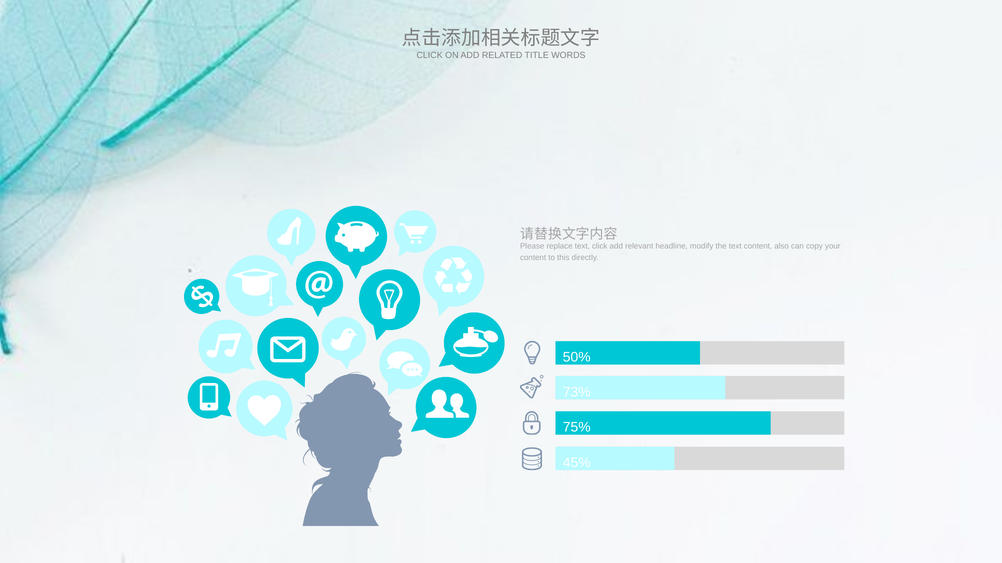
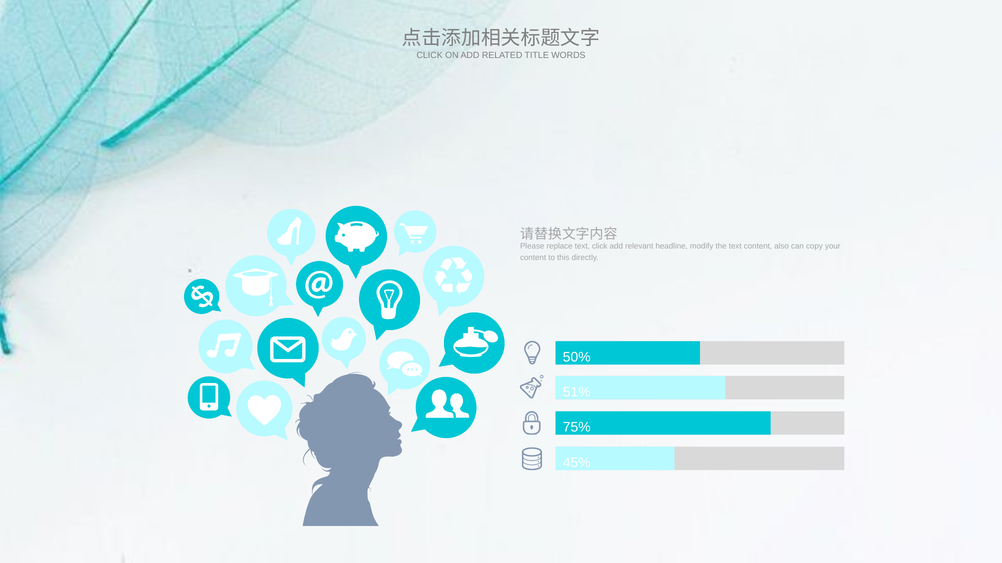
73%: 73% -> 51% (577, 392)
